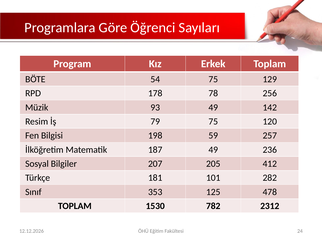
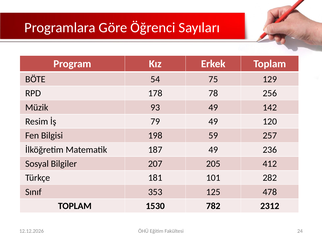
79 75: 75 -> 49 (213, 121)
